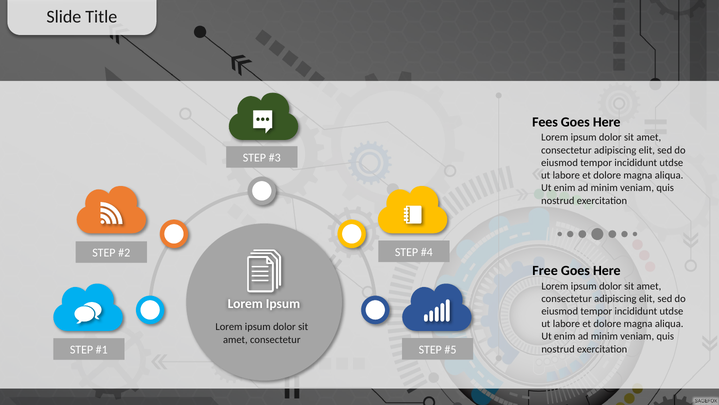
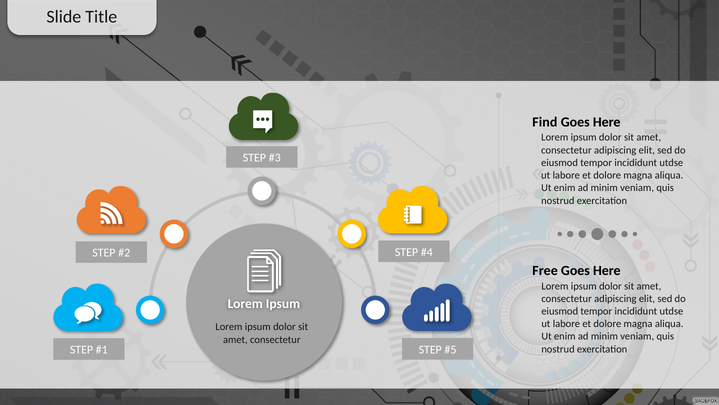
Fees: Fees -> Find (545, 122)
